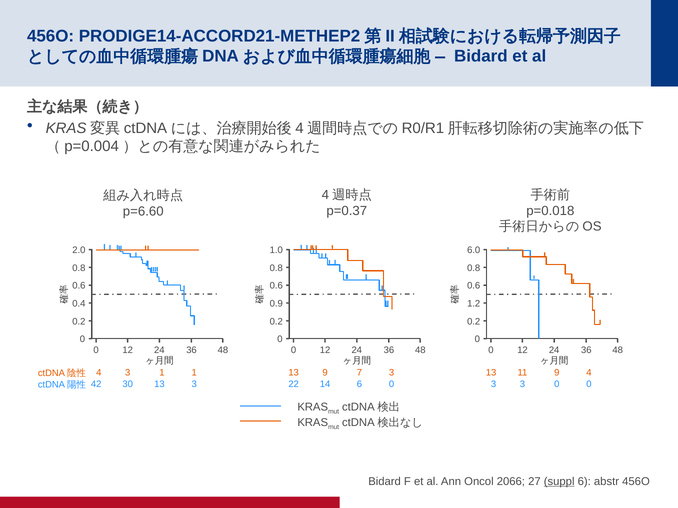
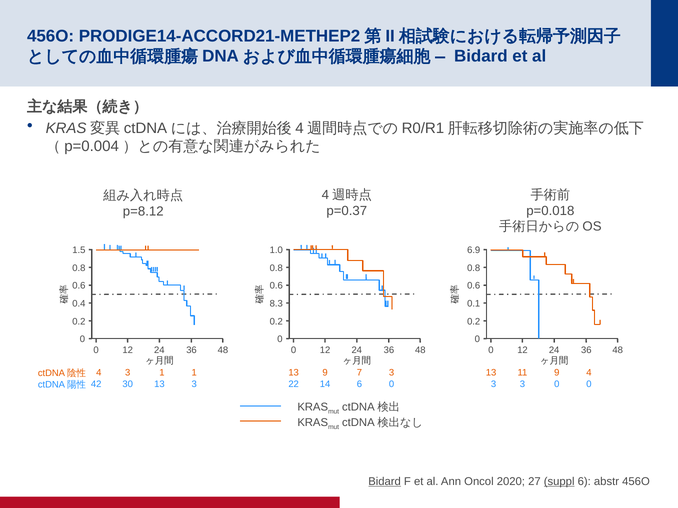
p=6.60: p=6.60 -> p=8.12 (143, 212)
2.0: 2.0 -> 1.5 (79, 250)
6.0: 6.0 -> 6.9 (474, 250)
0.9: 0.9 -> 8.3 (276, 304)
1.2: 1.2 -> 0.1 (474, 304)
Bidard underline: none -> present (385, 482)
2066: 2066 -> 2020 (511, 482)
